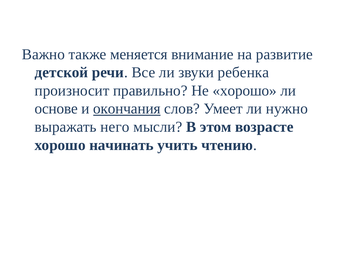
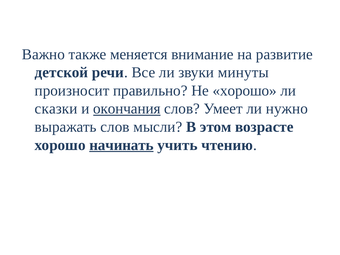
ребенка: ребенка -> минуты (243, 72)
основе: основе -> сказки (56, 109)
выражать него: него -> слов (115, 127)
начинать underline: none -> present (122, 145)
